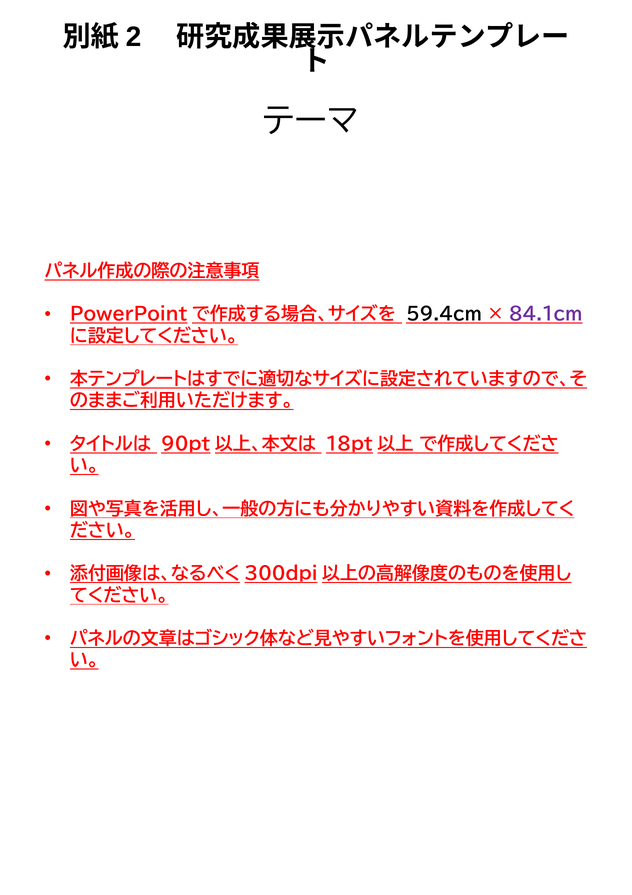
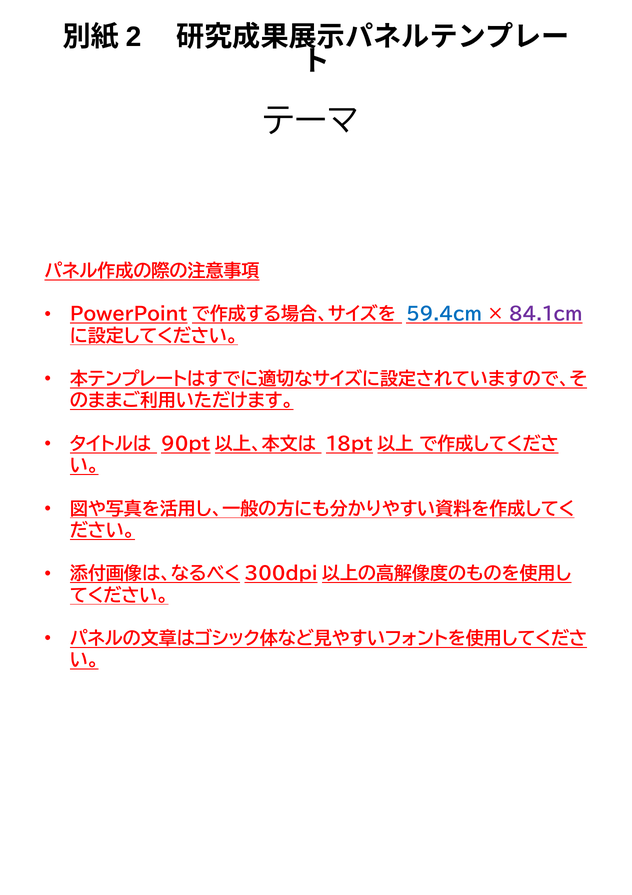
59.4cm colour: black -> blue (444, 314)
